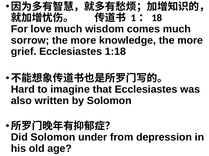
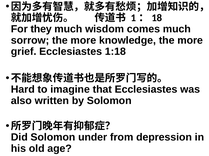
love: love -> they (41, 29)
